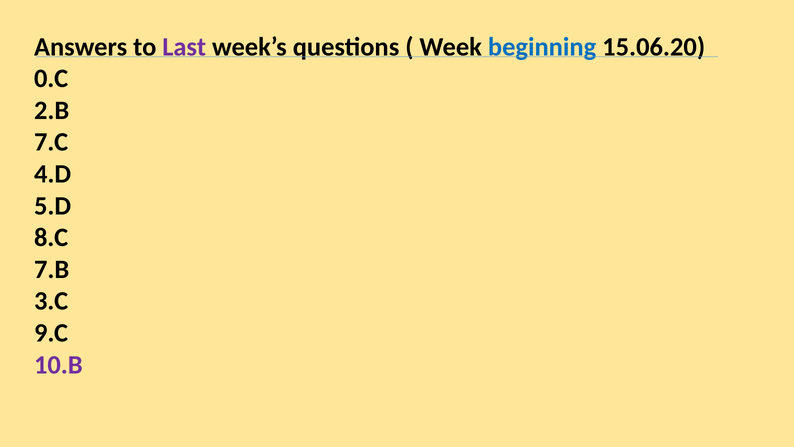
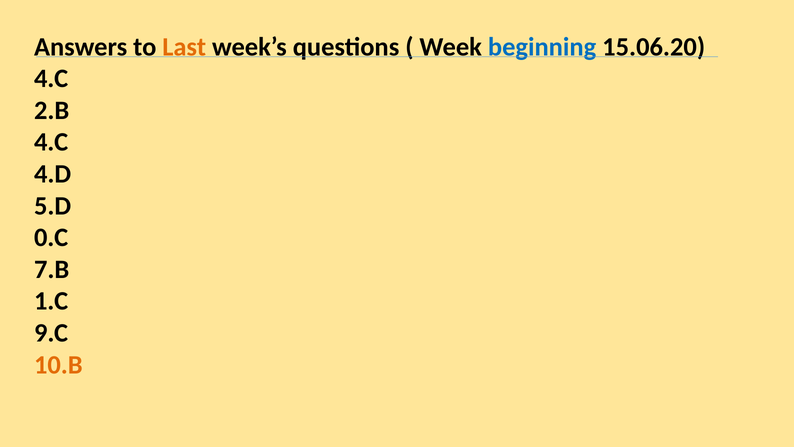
Last colour: purple -> orange (184, 47)
0.C: 0.C -> 4.C (51, 79)
7.C: 7.C -> 4.C (51, 142)
8.C: 8.C -> 0.C (51, 237)
3.C: 3.C -> 1.C (51, 301)
10.B colour: purple -> orange (58, 364)
